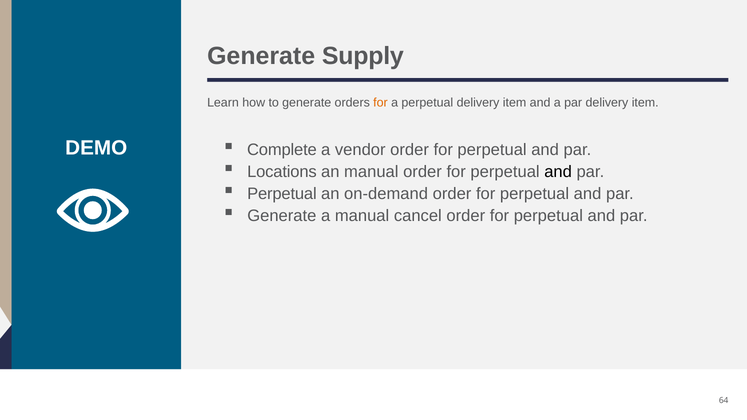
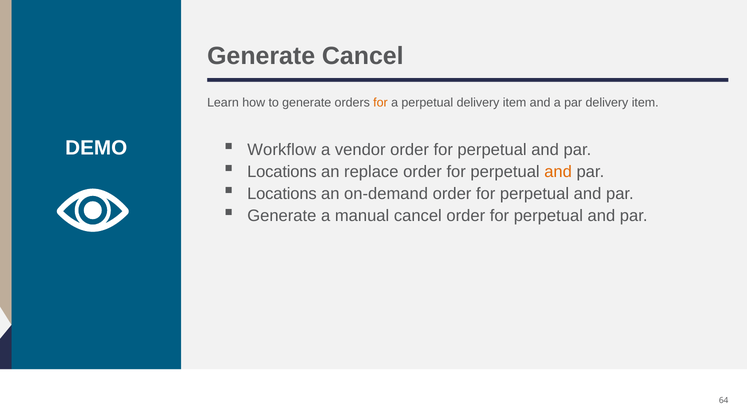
Generate Supply: Supply -> Cancel (363, 56)
Complete: Complete -> Workflow (282, 150)
an manual: manual -> replace (371, 172)
and colour: black -> orange (558, 172)
Perpetual: Perpetual -> Locations (282, 194)
